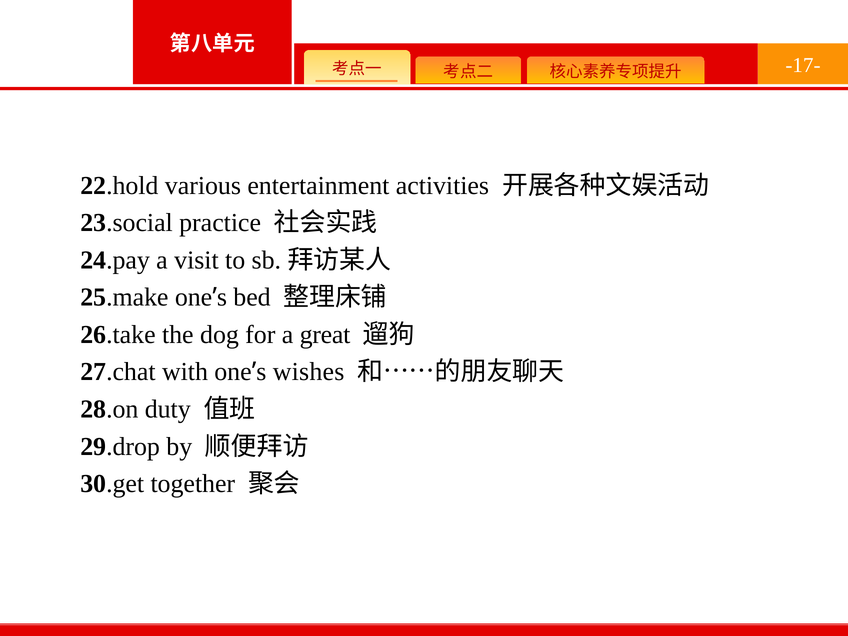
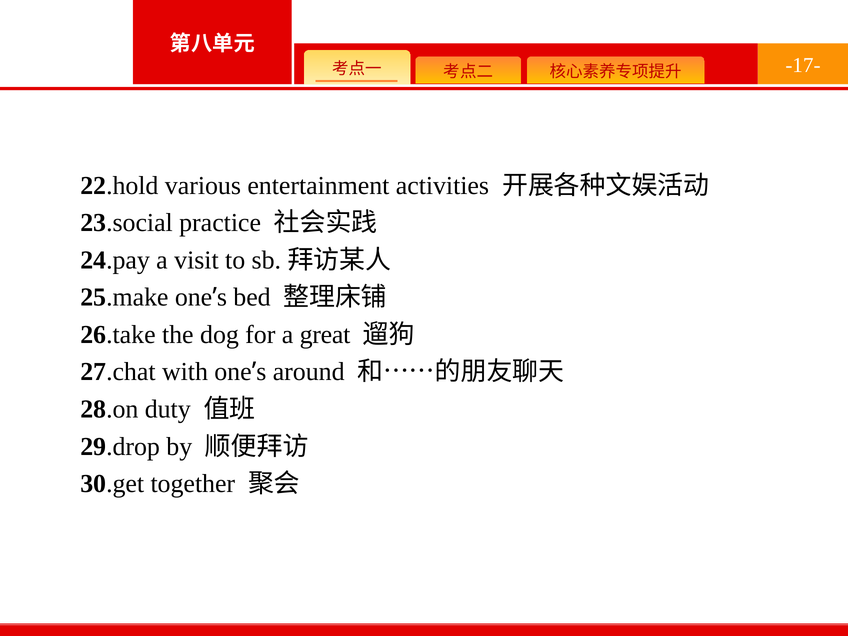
wishes: wishes -> around (309, 372)
